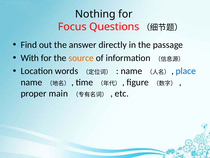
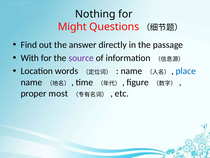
Focus: Focus -> Might (72, 27)
source colour: orange -> purple (81, 58)
main: main -> most (58, 93)
